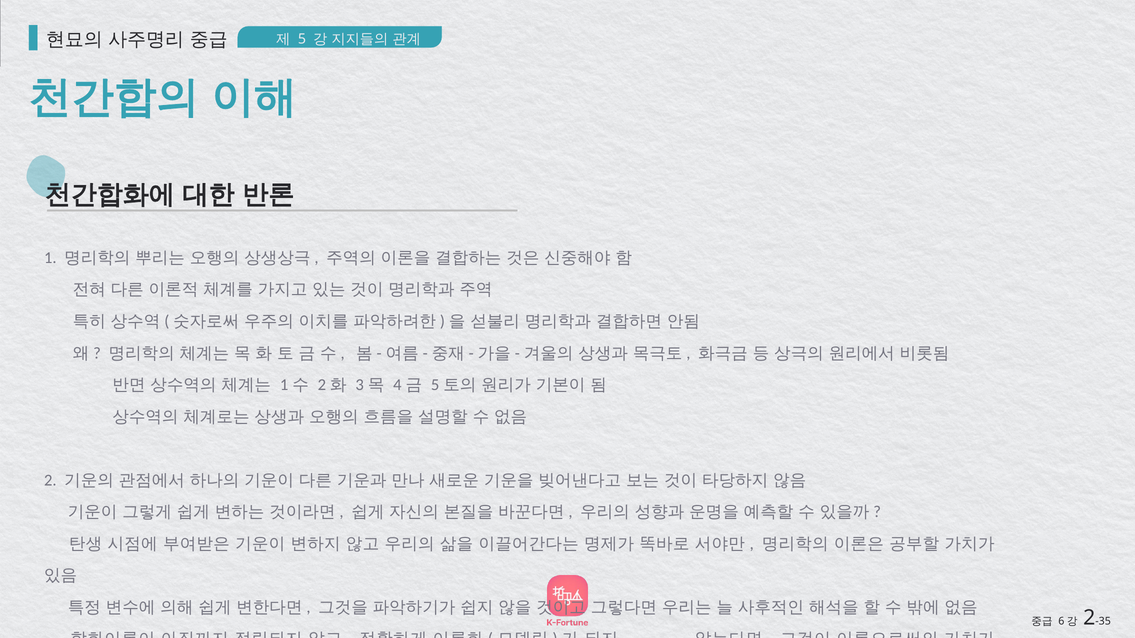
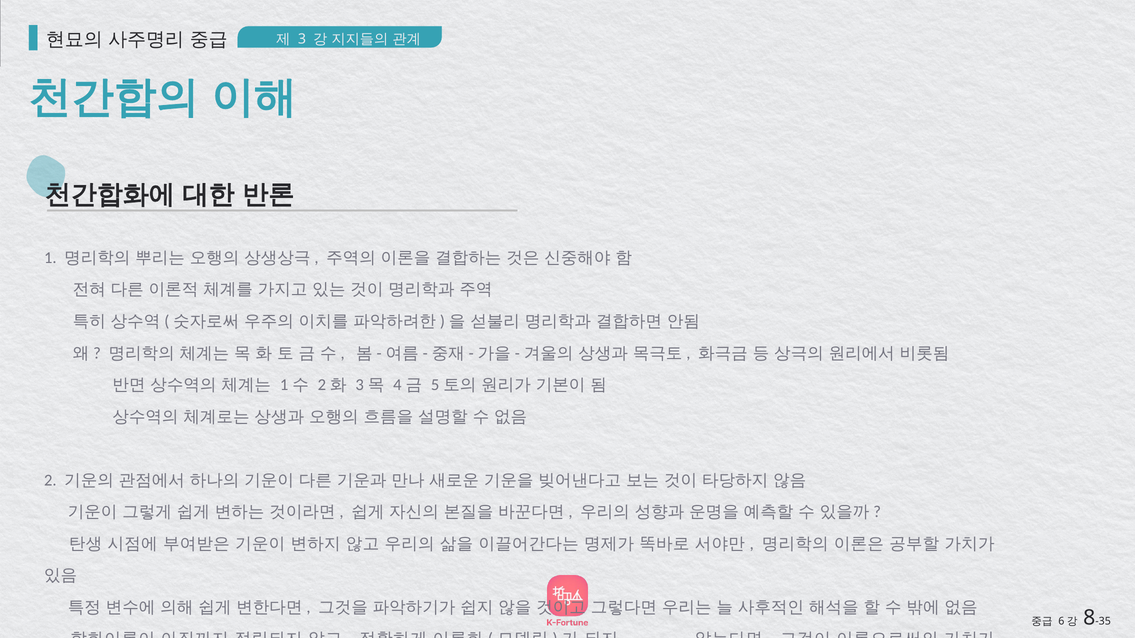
5: 5 -> 3 (302, 39)
2: 2 -> 8 (1089, 618)
